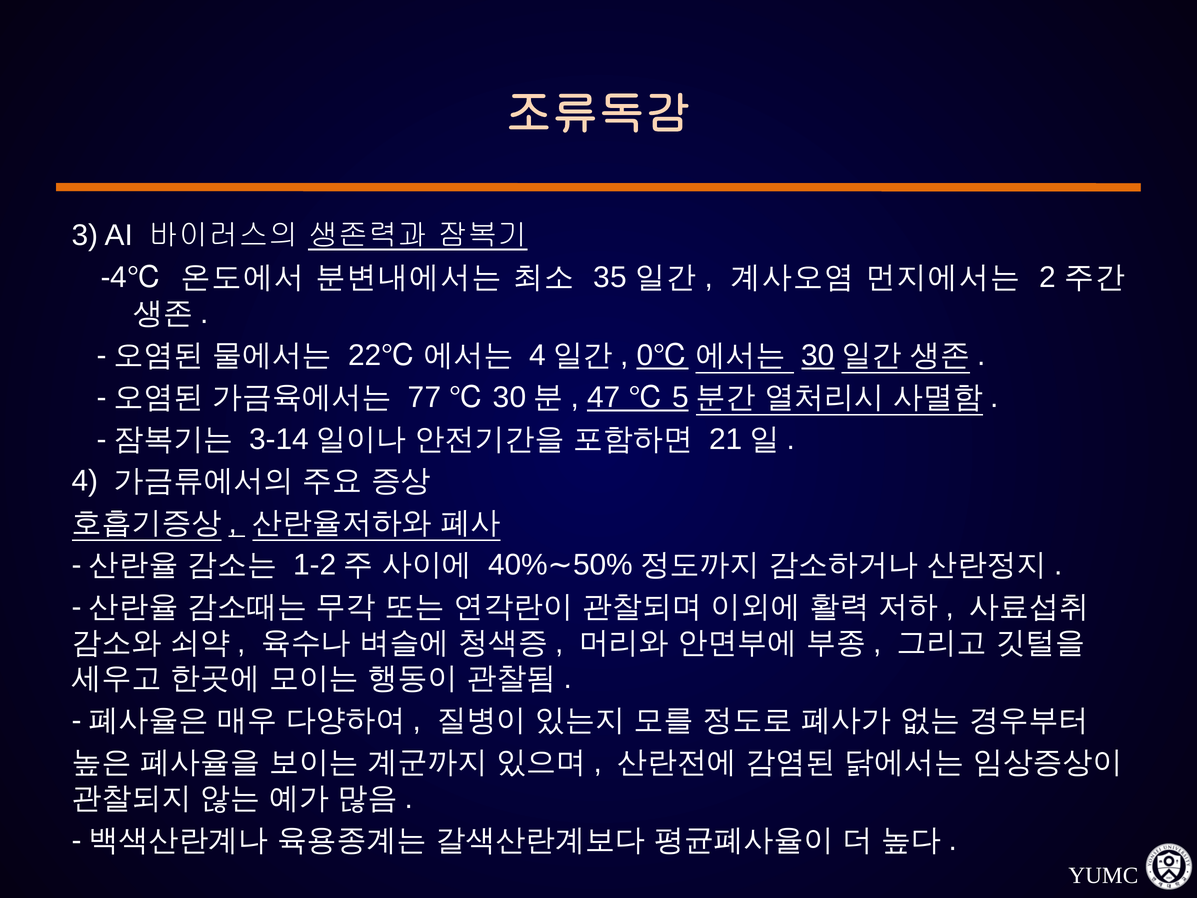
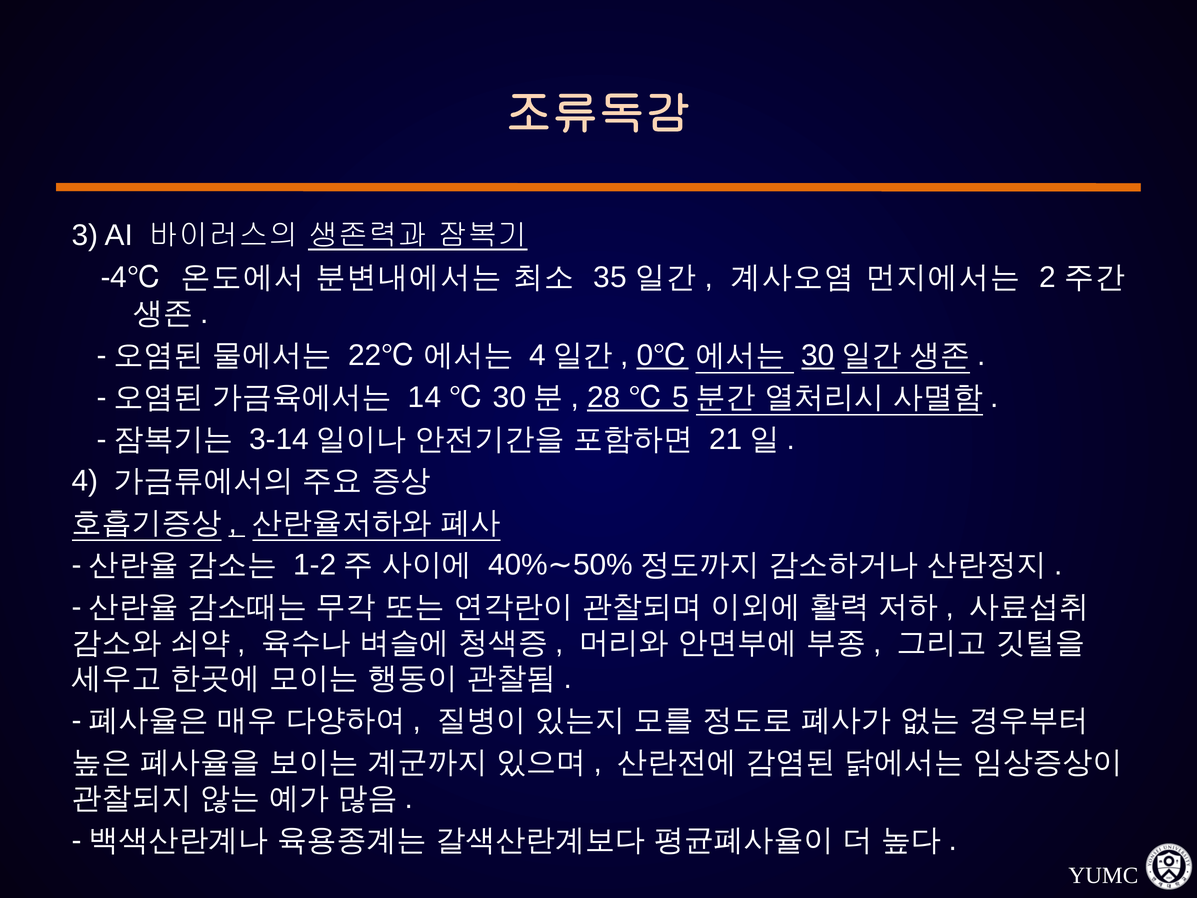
77: 77 -> 14 (425, 397)
47: 47 -> 28 (604, 397)
